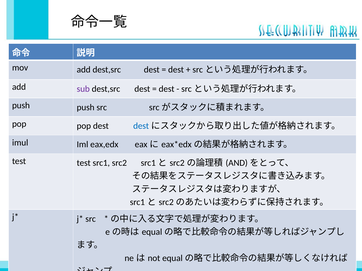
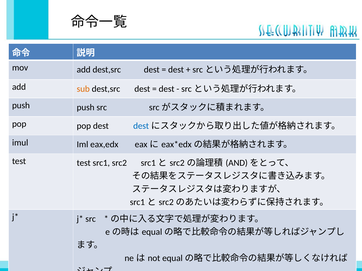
sub colour: purple -> orange (83, 89)
